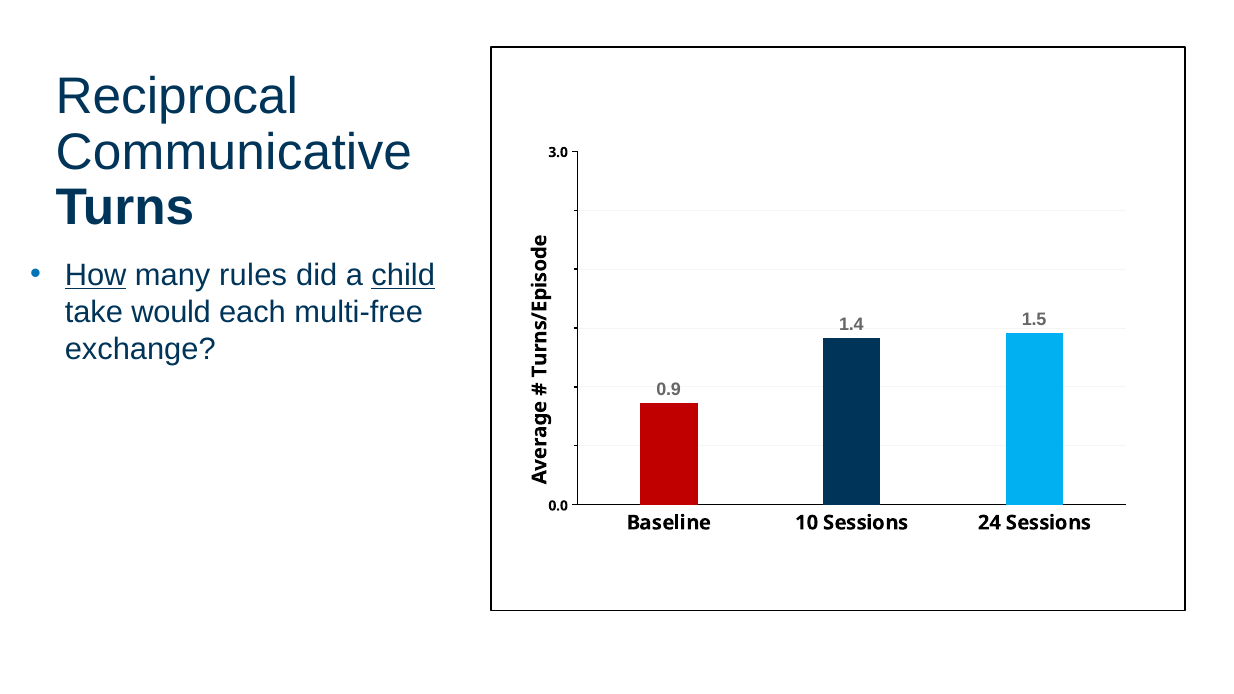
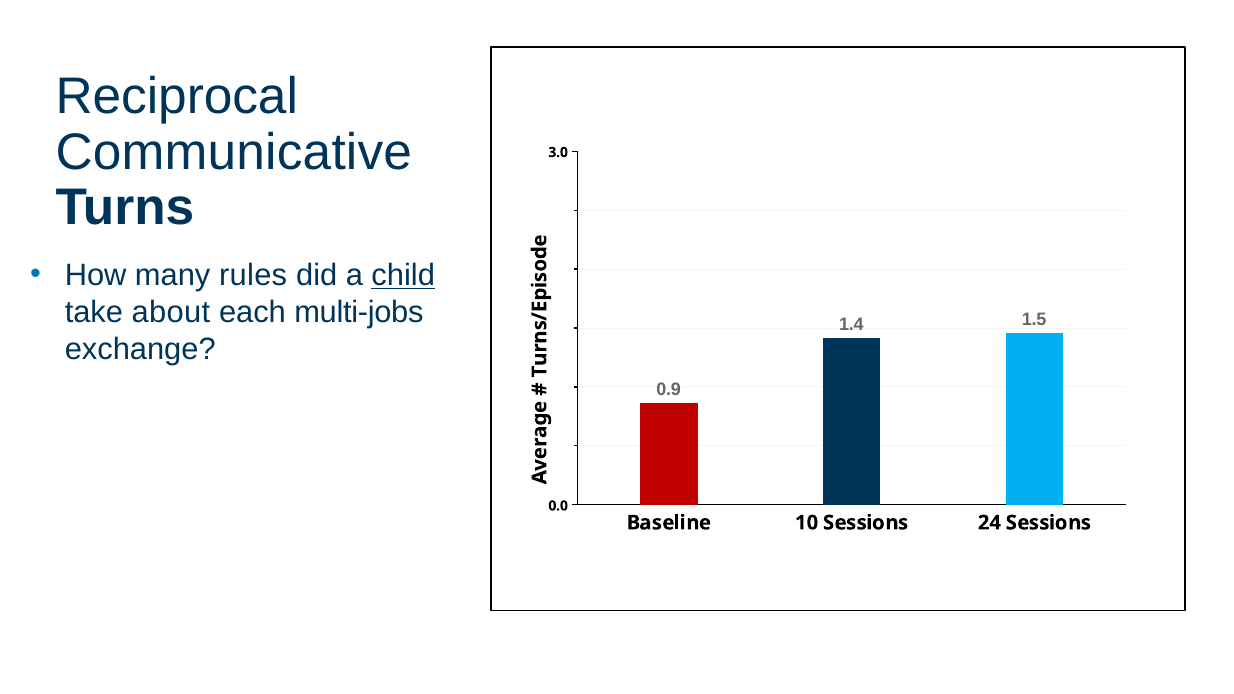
How underline: present -> none (96, 275)
would: would -> about (171, 312)
multi-free: multi-free -> multi-jobs (359, 312)
